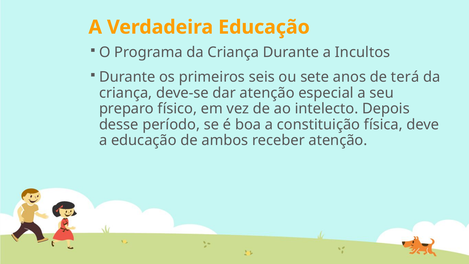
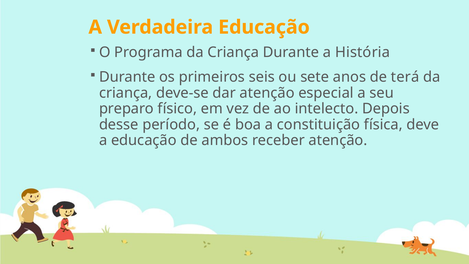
Incultos: Incultos -> História (363, 52)
